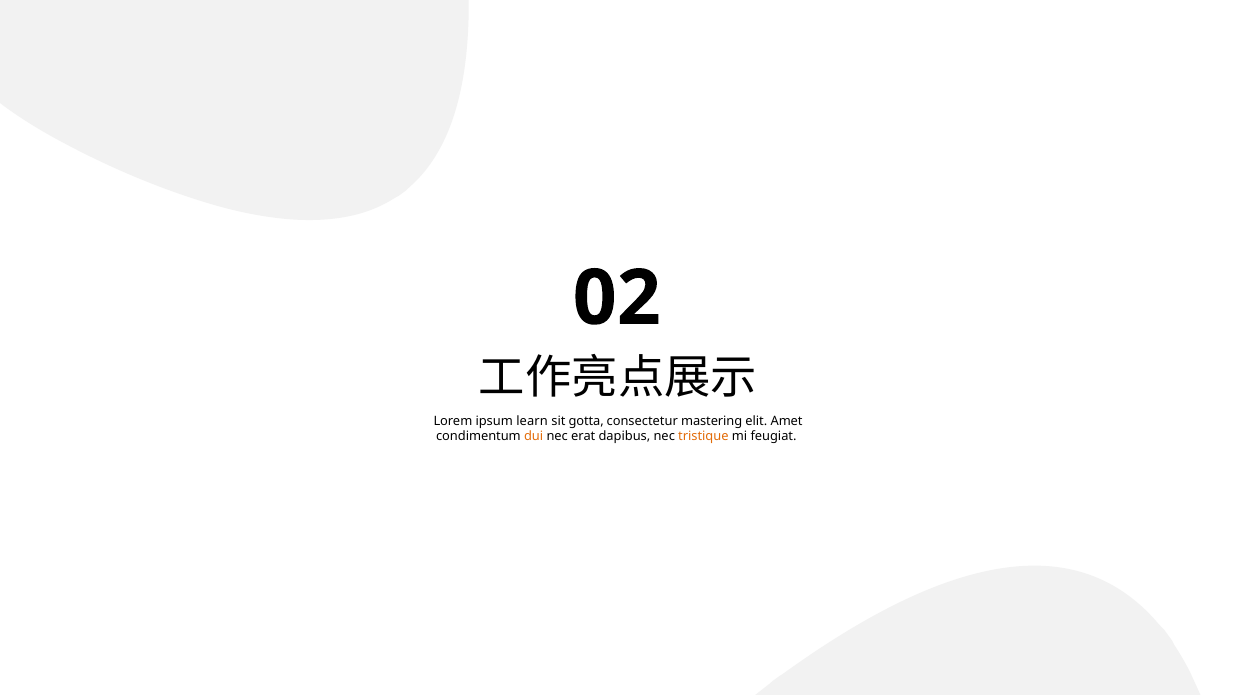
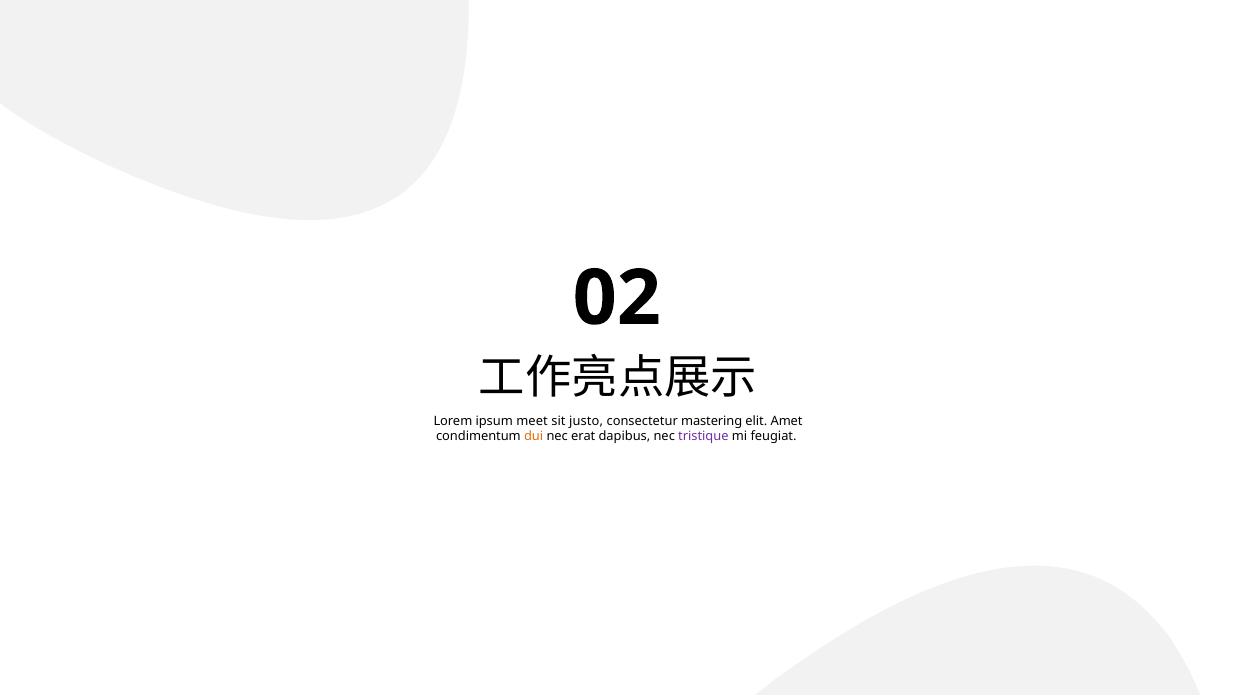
learn: learn -> meet (532, 421)
gotta: gotta -> justo (586, 421)
tristique colour: orange -> purple (703, 436)
